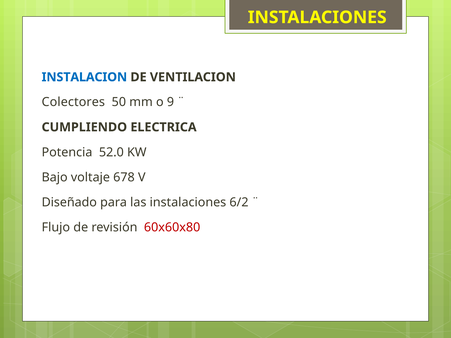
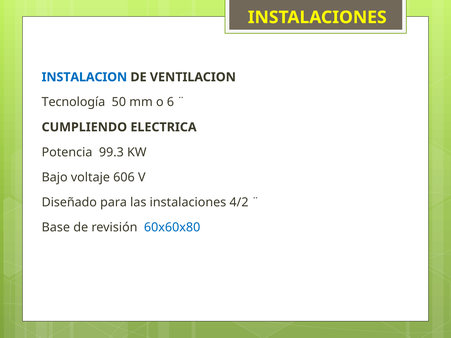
Colectores: Colectores -> Tecnología (73, 102)
9: 9 -> 6 (170, 102)
52.0: 52.0 -> 99.3 (111, 152)
678: 678 -> 606 (124, 177)
6/2: 6/2 -> 4/2 (239, 202)
Flujo: Flujo -> Base (56, 228)
60x60x80 colour: red -> blue (172, 228)
